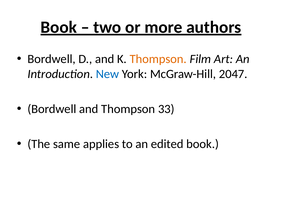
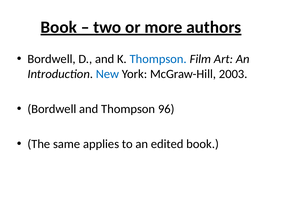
Thompson colour: orange -> blue (158, 59)
2047: 2047 -> 2003 (233, 74)
33: 33 -> 96 (166, 109)
